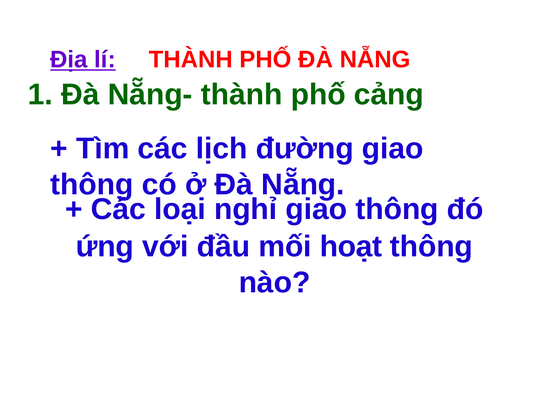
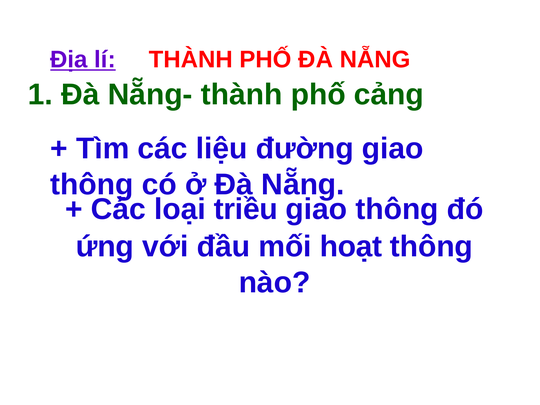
lịch: lịch -> liệu (222, 149)
nghỉ: nghỉ -> triều (246, 209)
